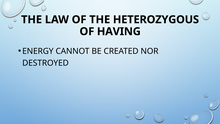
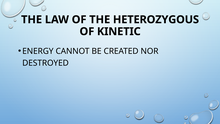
HAVING: HAVING -> KINETIC (119, 31)
